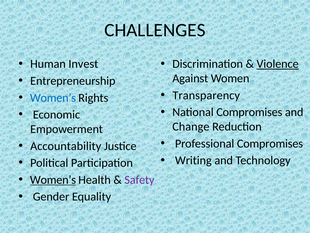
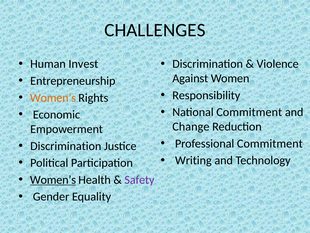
Violence underline: present -> none (278, 64)
Transparency: Transparency -> Responsibility (206, 95)
Women’s colour: blue -> orange (53, 98)
National Compromises: Compromises -> Commitment (249, 112)
Professional Compromises: Compromises -> Commitment (270, 143)
Accountability: Accountability -> Discrimination (66, 146)
